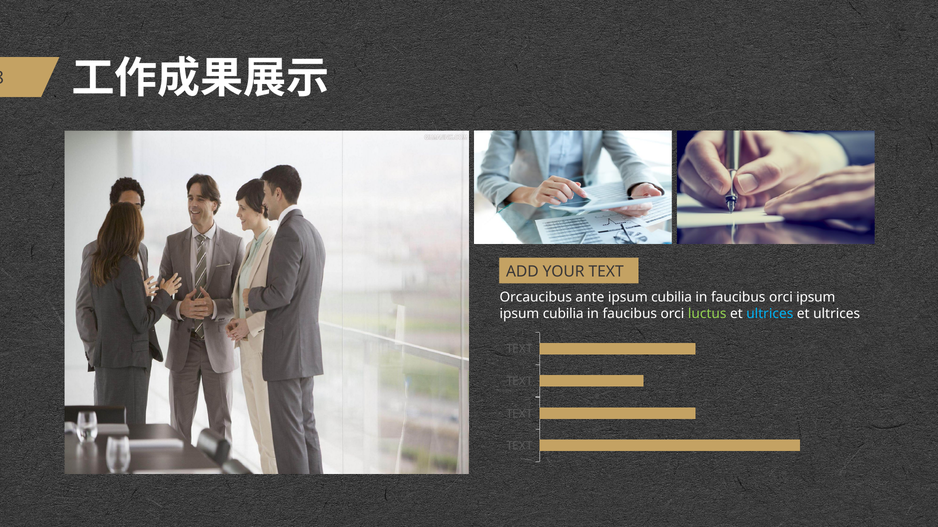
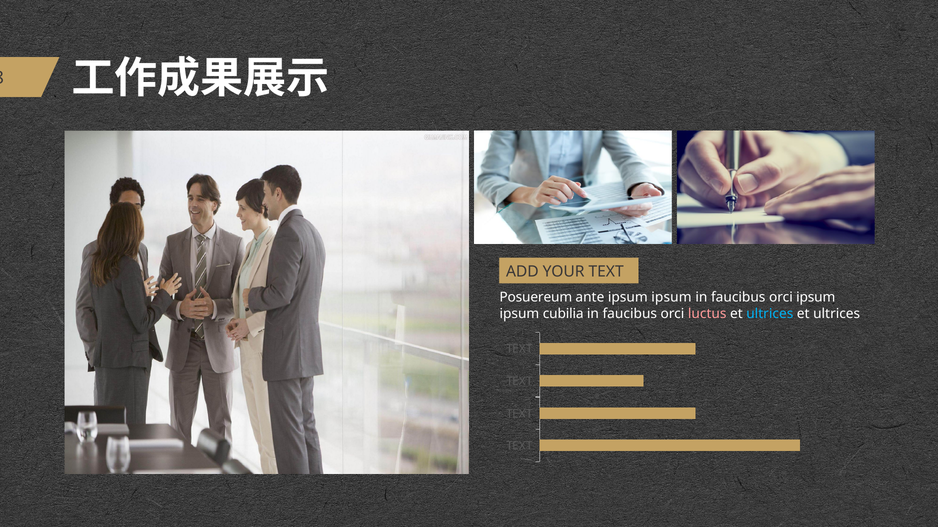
Orcaucibus: Orcaucibus -> Posuereum (536, 298)
ante ipsum cubilia: cubilia -> ipsum (671, 298)
luctus colour: light green -> pink (707, 314)
